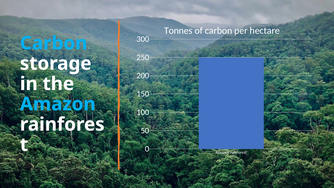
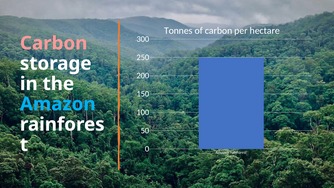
Carbon colour: light blue -> pink (54, 43)
